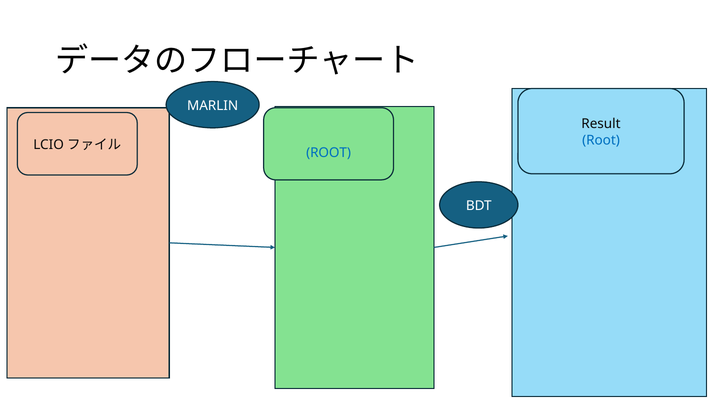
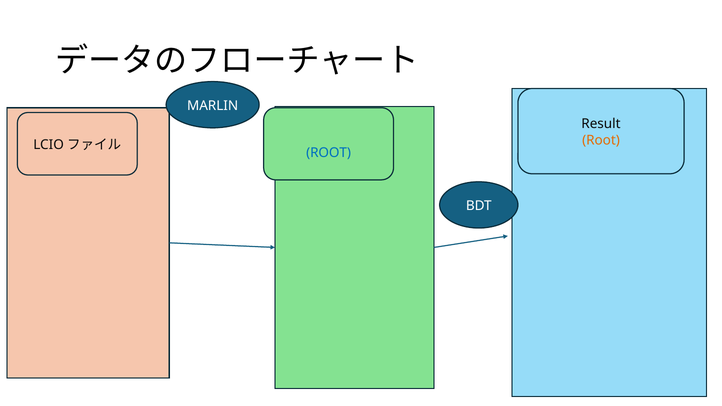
Root colour: blue -> orange (601, 140)
